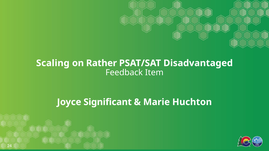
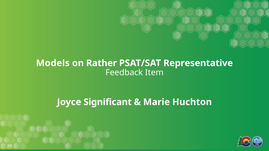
Scaling: Scaling -> Models (53, 63)
Disadvantaged: Disadvantaged -> Representative (198, 63)
